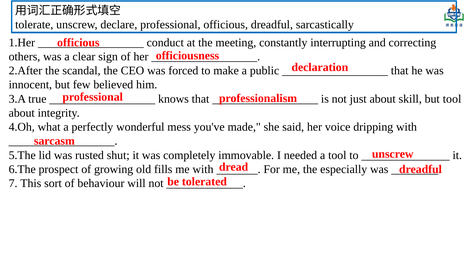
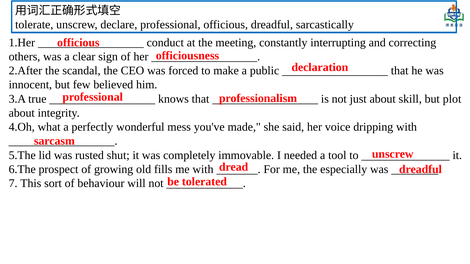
but tool: tool -> plot (452, 99)
